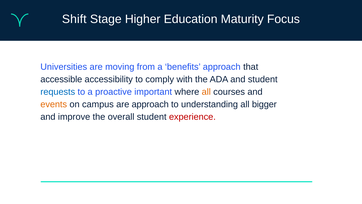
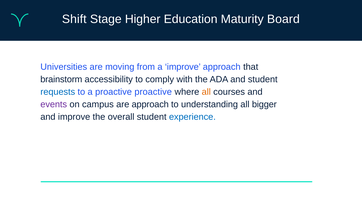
Focus: Focus -> Board (283, 19)
a benefits: benefits -> improve (183, 67)
accessible: accessible -> brainstorm (61, 79)
proactive important: important -> proactive (153, 92)
events colour: orange -> purple (54, 104)
experience colour: red -> blue (192, 117)
